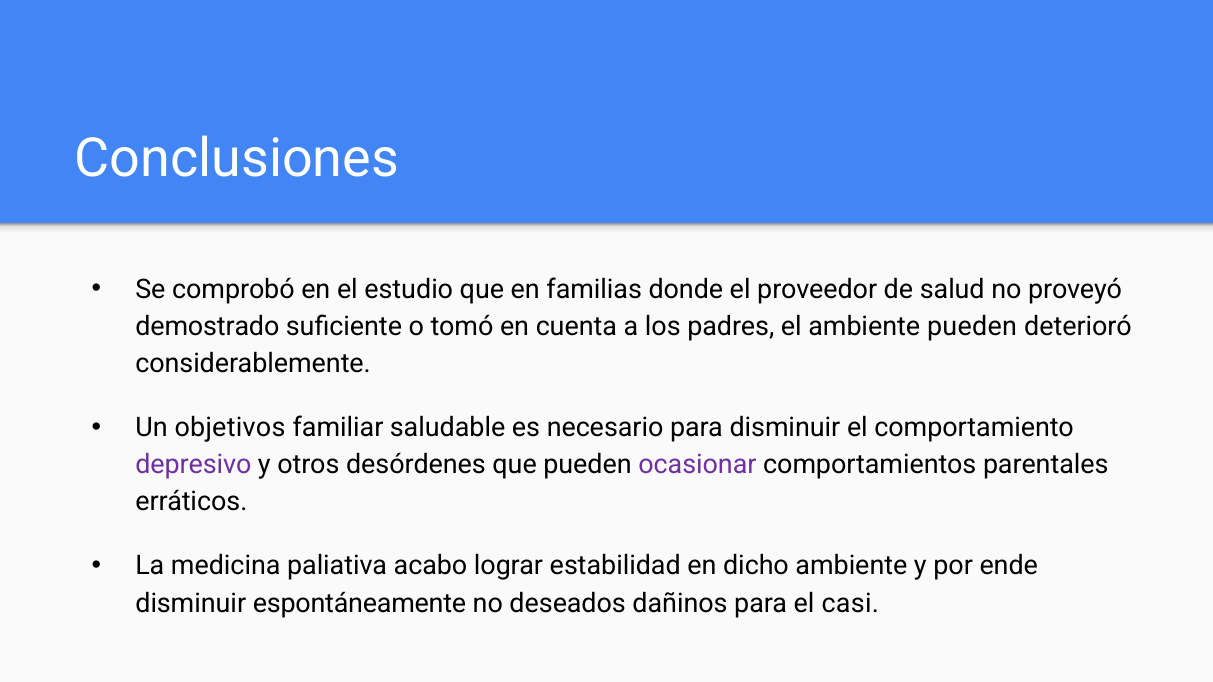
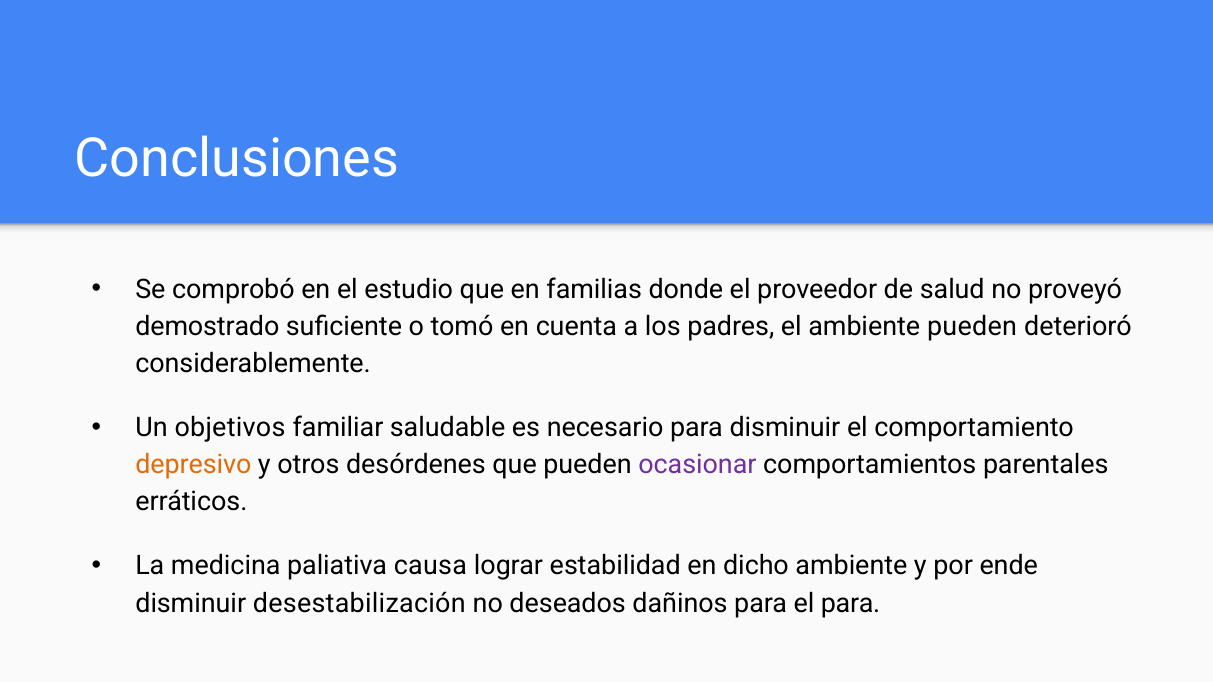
depresivo colour: purple -> orange (193, 465)
acabo: acabo -> causa (430, 566)
espontáneamente: espontáneamente -> desestabilización (359, 604)
el casi: casi -> para (851, 604)
